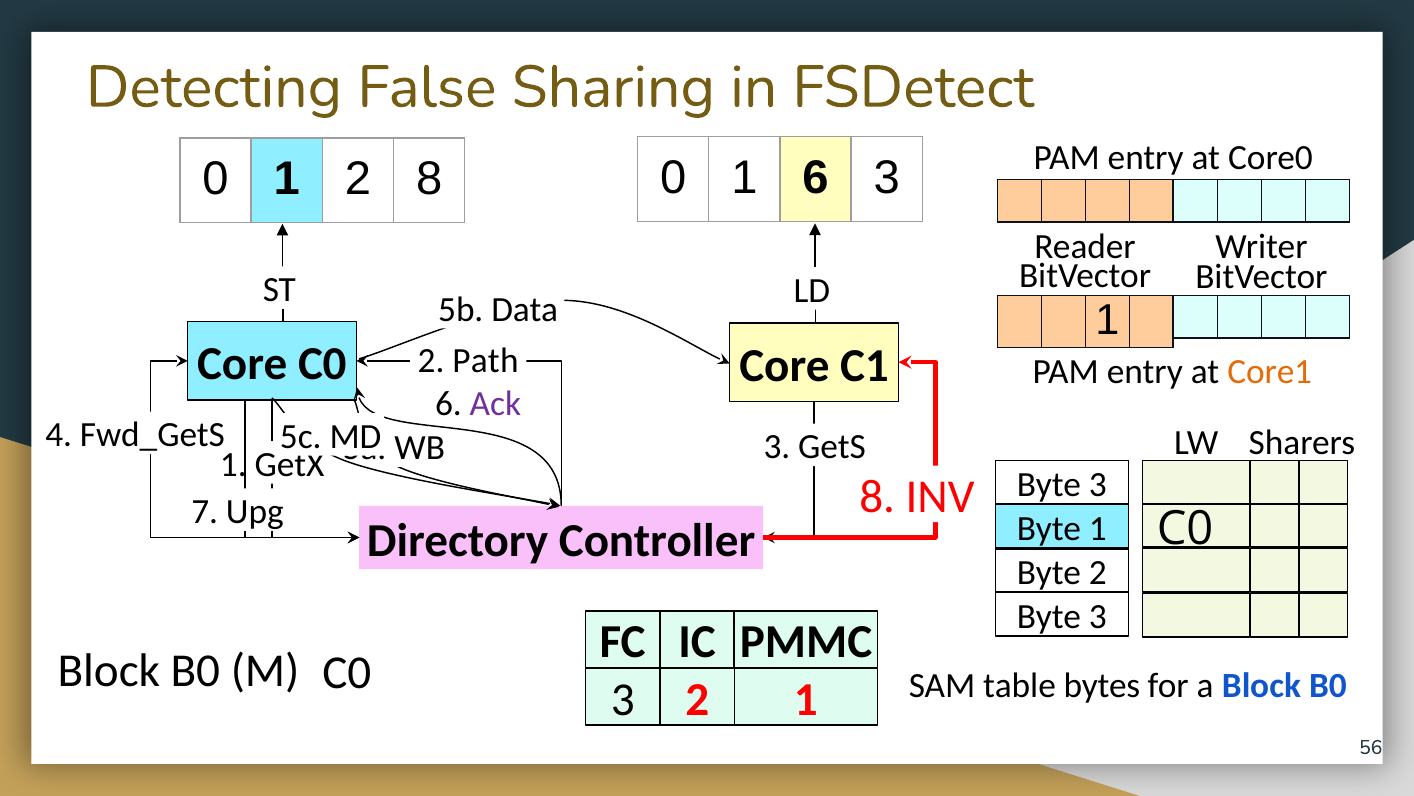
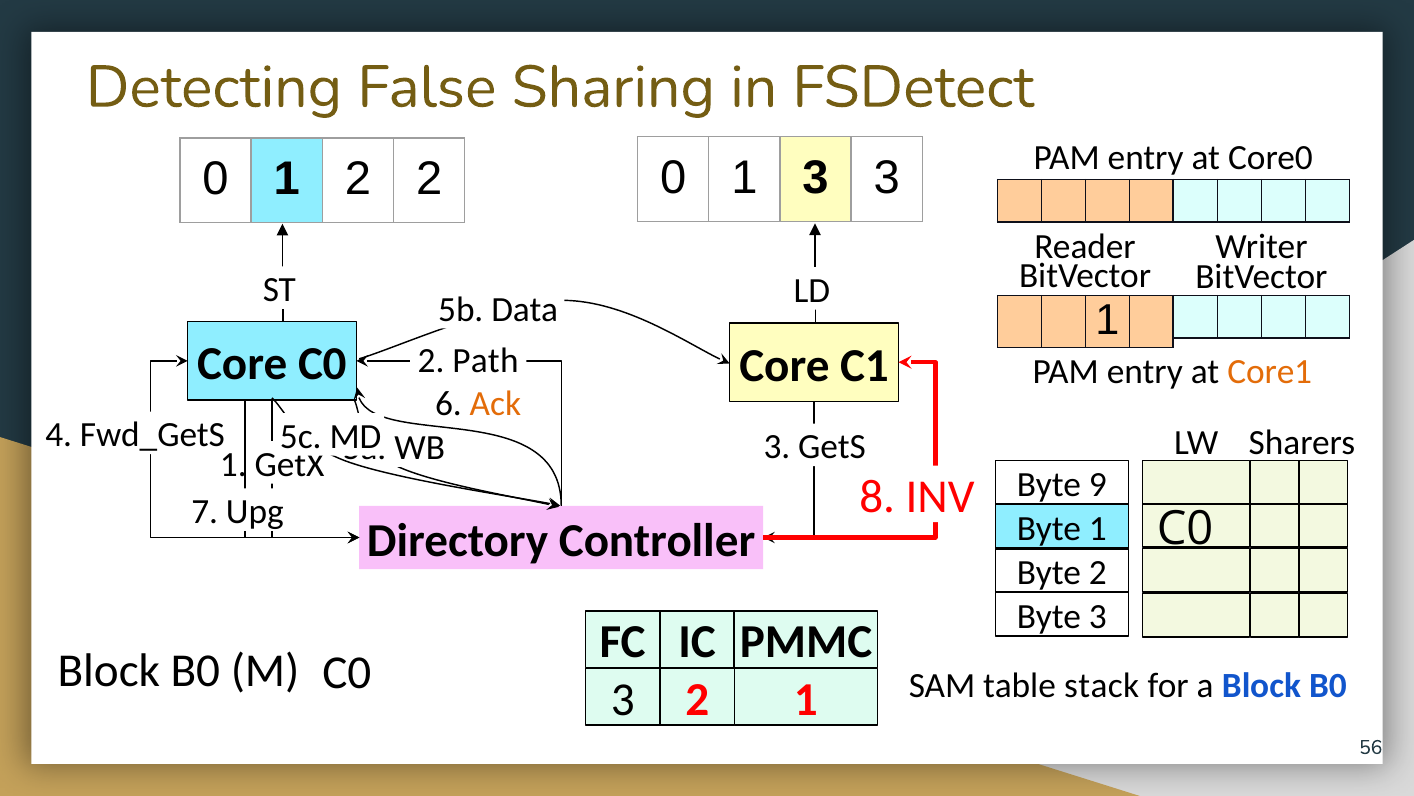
1 6: 6 -> 3 (816, 178)
2 8: 8 -> 2 (429, 179)
Ack colour: purple -> orange (495, 404)
3: 3 -> 9 (1098, 484)
bytes: bytes -> stack (1102, 685)
